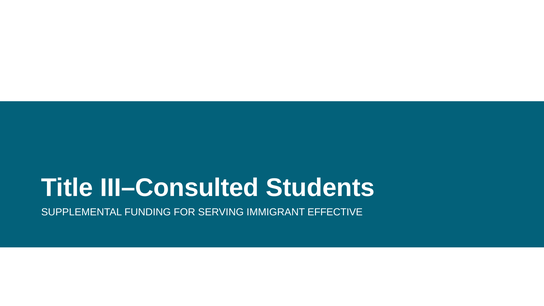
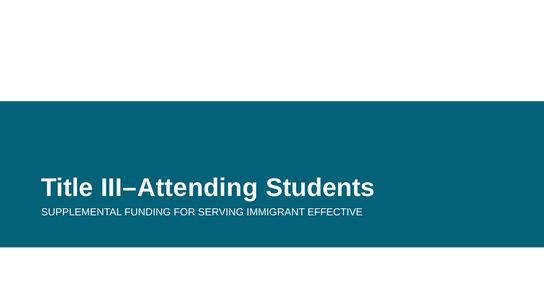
III–Consulted: III–Consulted -> III–Attending (179, 188)
